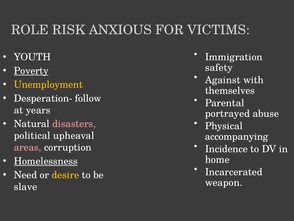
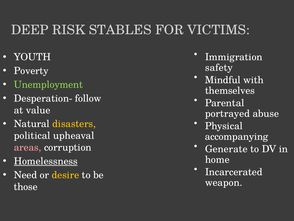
ROLE: ROLE -> DEEP (30, 30)
ANXIOUS: ANXIOUS -> STABLES (120, 30)
Poverty underline: present -> none (31, 71)
Against: Against -> Mindful (223, 80)
Unemployment colour: yellow -> light green (48, 84)
years: years -> value (38, 110)
disasters colour: pink -> yellow (74, 124)
Incidence: Incidence -> Generate (226, 149)
slave: slave -> those (26, 186)
